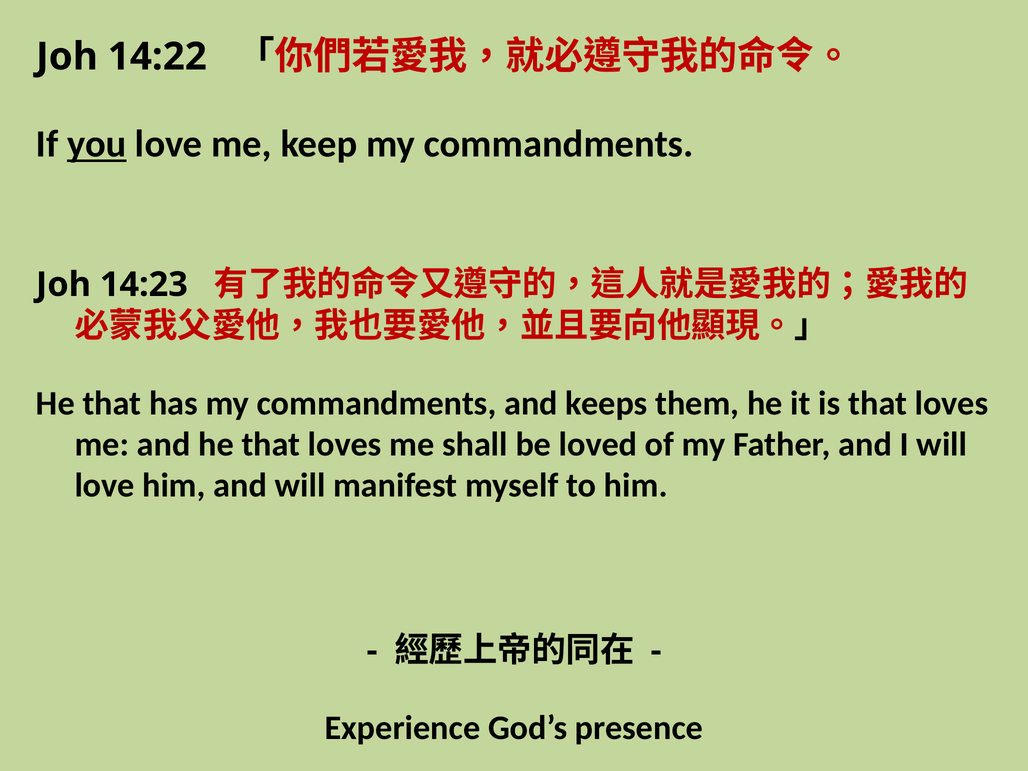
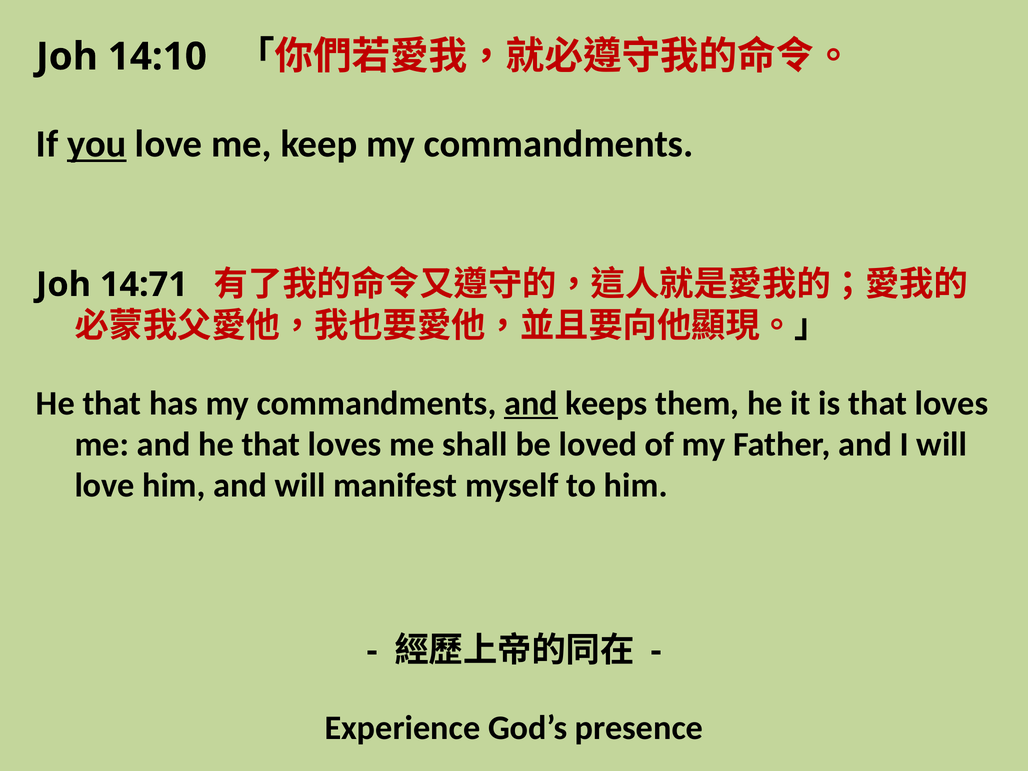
14:22: 14:22 -> 14:10 (157, 57)
14:23: 14:23 -> 14:71 (144, 285)
and underline: none -> present (531, 403)
